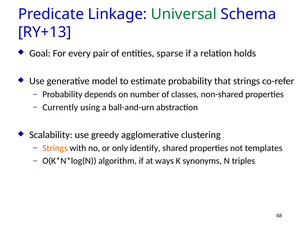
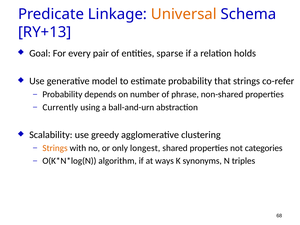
Universal colour: green -> orange (184, 14)
classes: classes -> phrase (185, 94)
identify: identify -> longest (145, 148)
templates: templates -> categories (264, 148)
